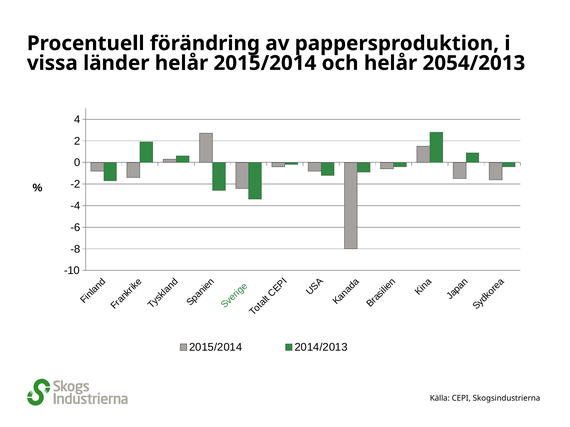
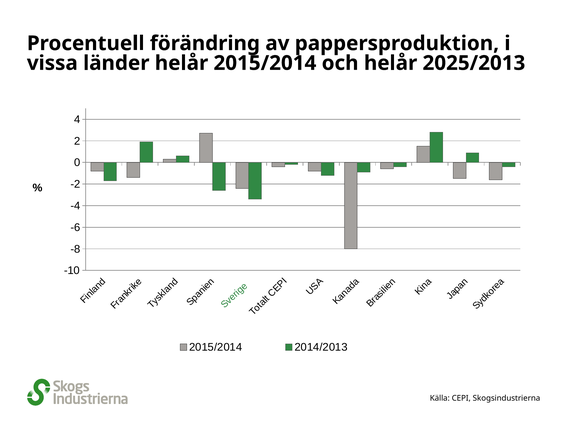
2054/2013: 2054/2013 -> 2025/2013 (474, 63)
